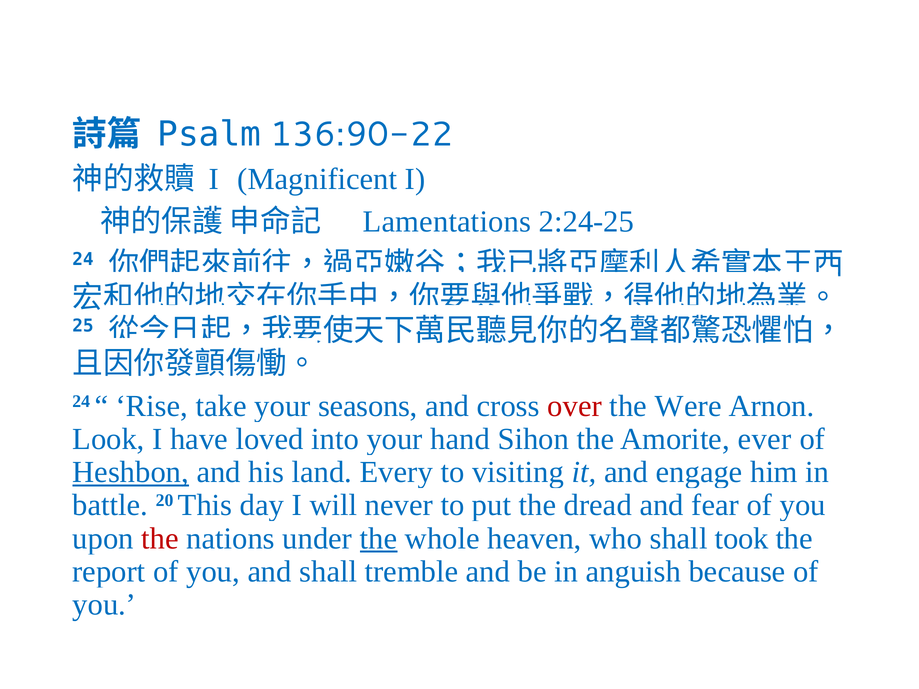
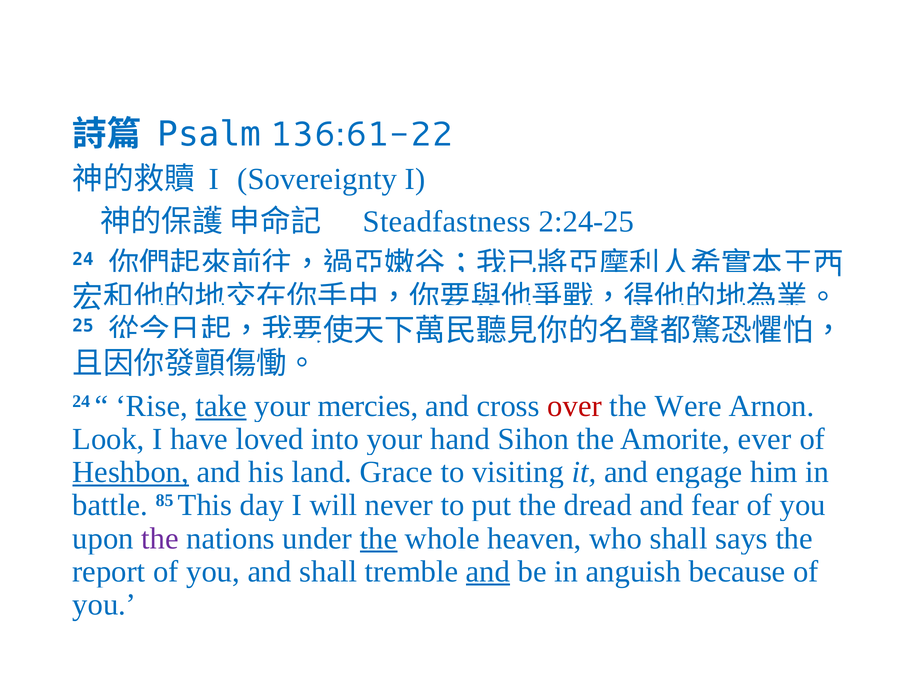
136:90-22: 136:90-22 -> 136:61-22 (362, 134)
Magnificent: Magnificent -> Sovereignty (317, 179)
Lamentations: Lamentations -> Steadfastness (447, 222)
take underline: none -> present (221, 406)
seasons: seasons -> mercies (368, 406)
Every: Every -> Grace (396, 472)
20: 20 -> 85 (165, 501)
the colour: red -> purple (160, 539)
took: took -> says (742, 539)
and underline: none -> present (488, 572)
